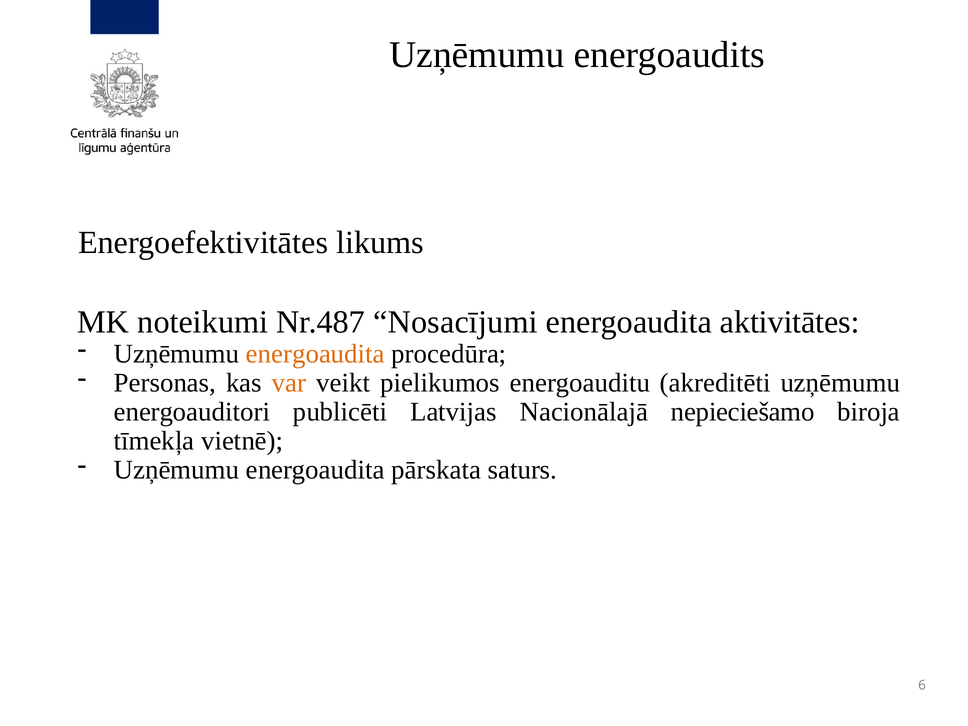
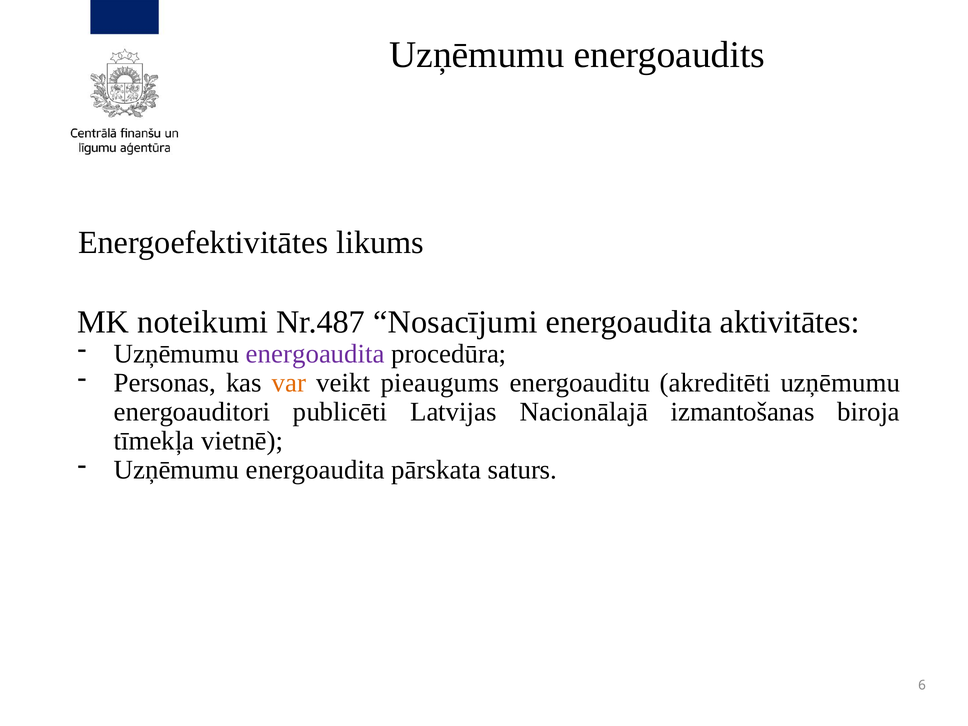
energoaudita colour: orange -> purple (315, 354)
pielikumos: pielikumos -> pieaugums (440, 383)
nepieciešamo: nepieciešamo -> izmantošanas (743, 412)
